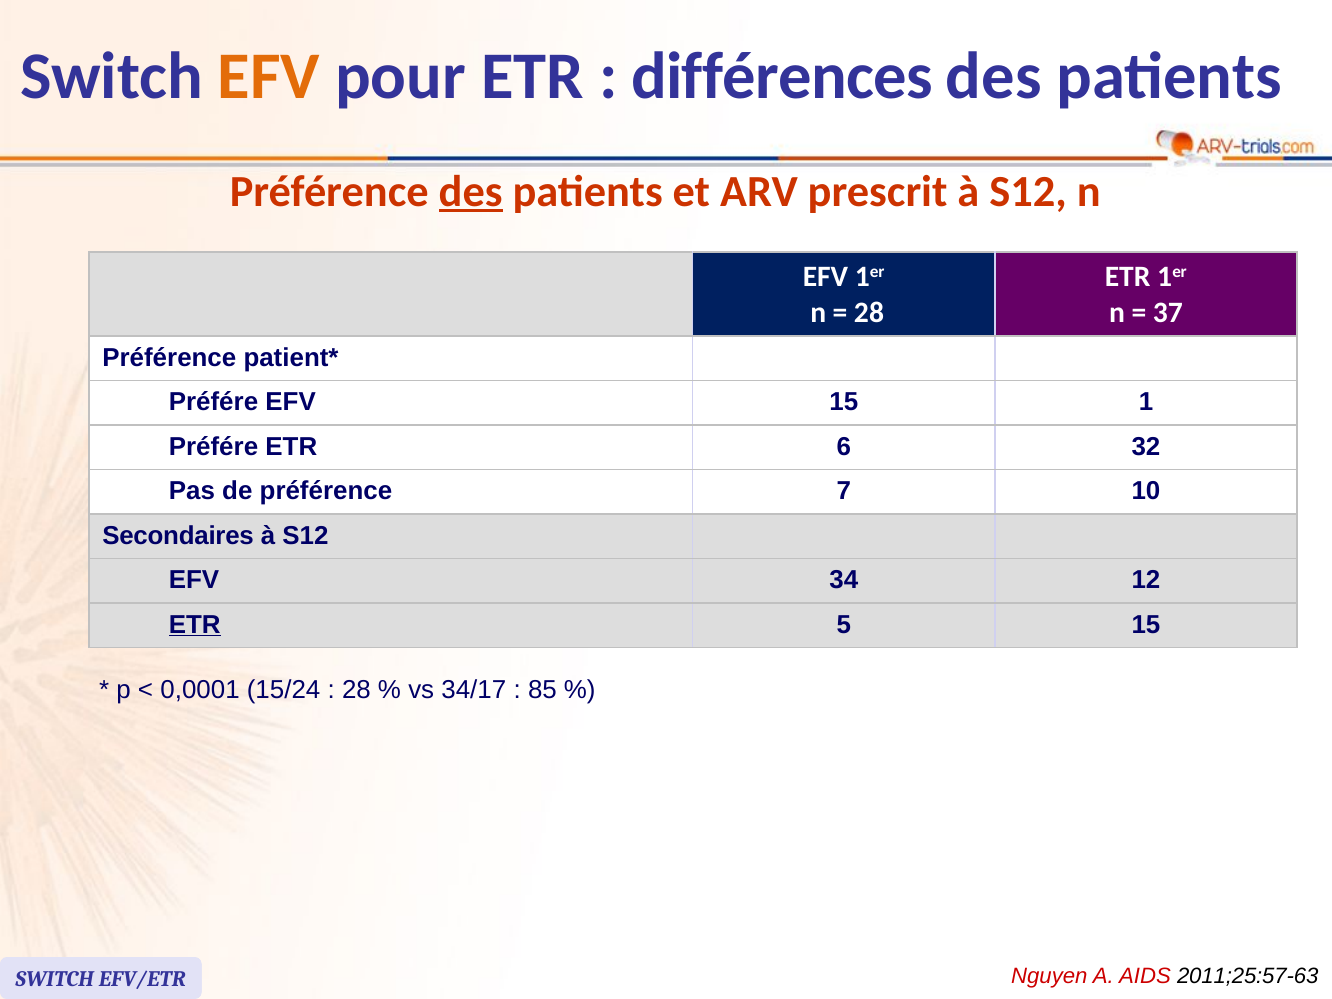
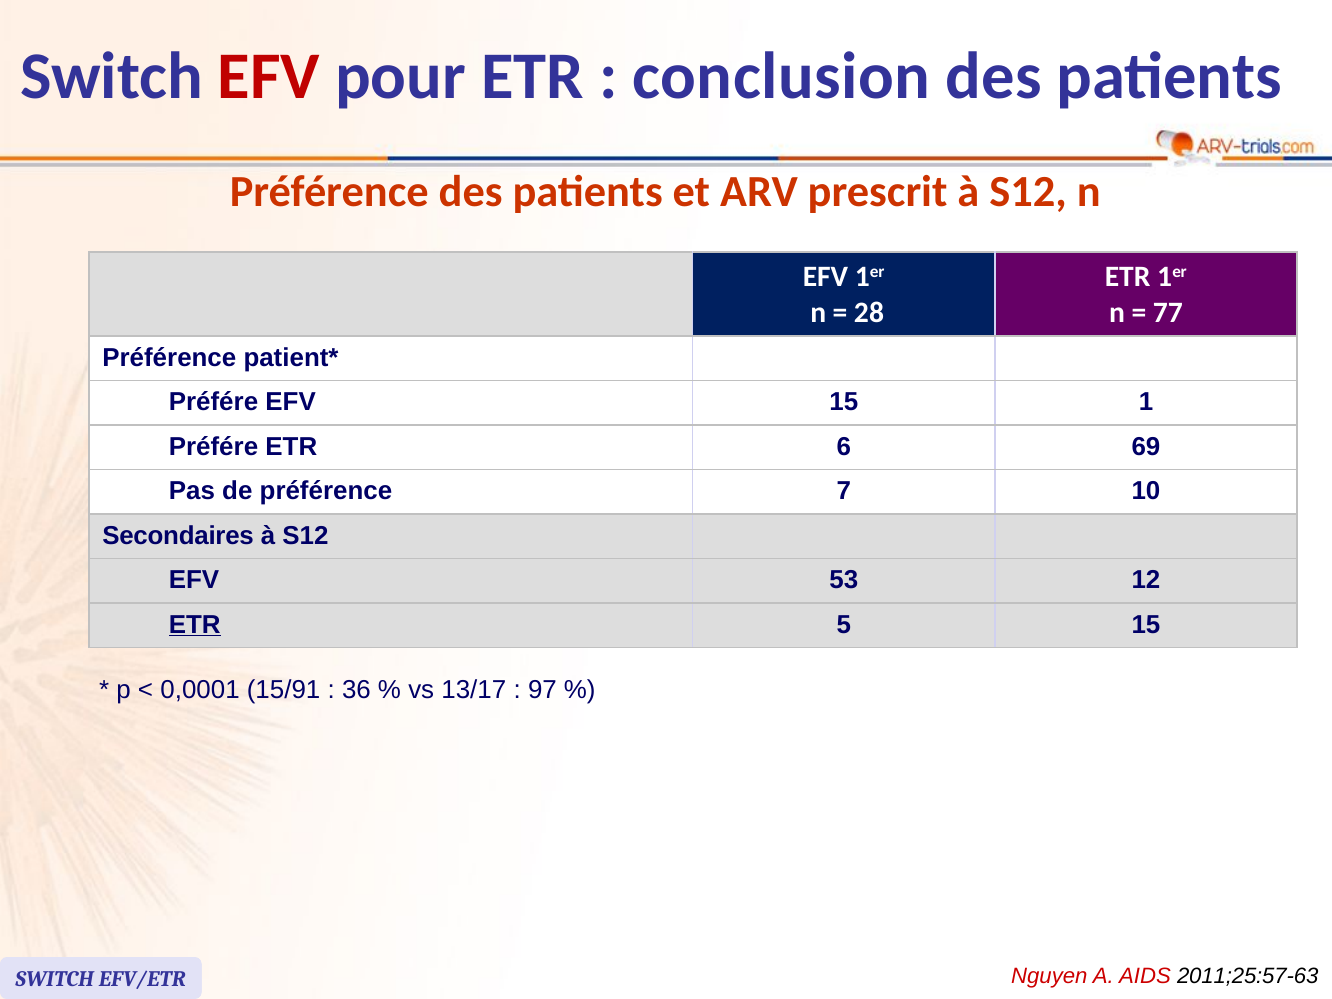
EFV colour: orange -> red (269, 76)
différences: différences -> conclusion (781, 76)
des underline: present -> none (471, 192)
37: 37 -> 77 (1168, 313)
32: 32 -> 69 (1146, 447)
34: 34 -> 53 (844, 580)
15/24: 15/24 -> 15/91 (284, 690)
28: 28 -> 36 (356, 690)
34/17: 34/17 -> 13/17 (474, 690)
85: 85 -> 97 (542, 690)
